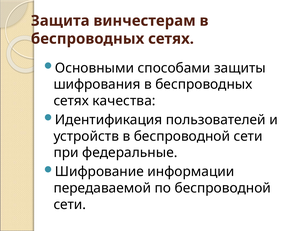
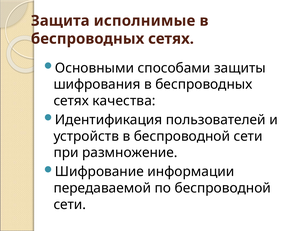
винчестерам: винчестерам -> исполнимые (144, 21)
федеральные: федеральные -> размножение (130, 153)
